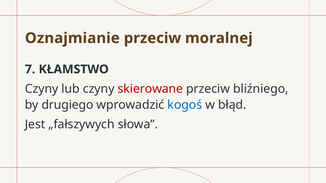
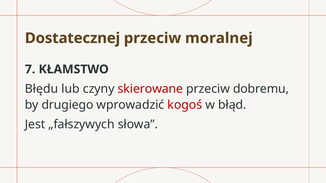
Oznajmianie: Oznajmianie -> Dostatecznej (72, 38)
Czyny: Czyny -> Błędu (42, 89)
bliźniego: bliźniego -> dobremu (261, 89)
kogoś colour: blue -> red (185, 105)
